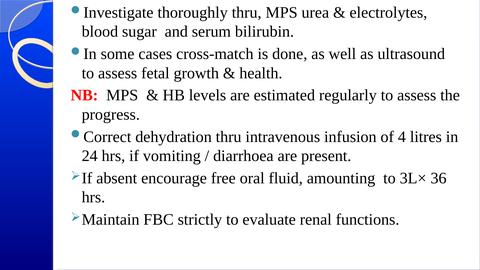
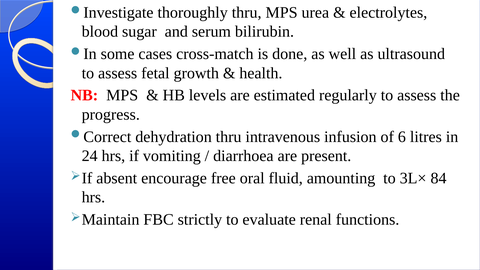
4: 4 -> 6 (402, 137)
36: 36 -> 84 (439, 178)
